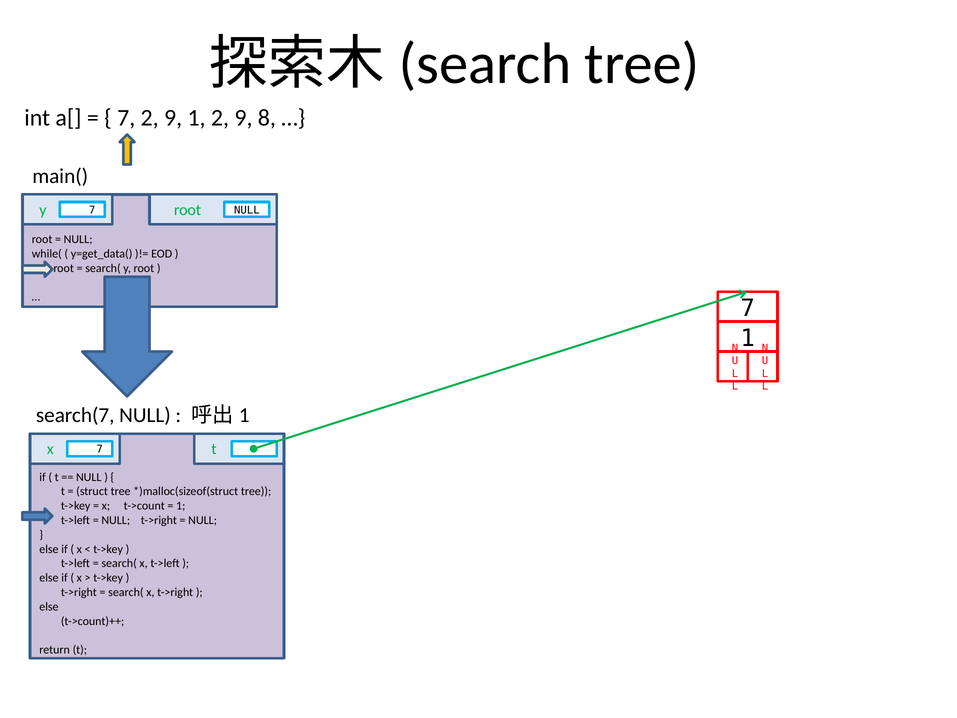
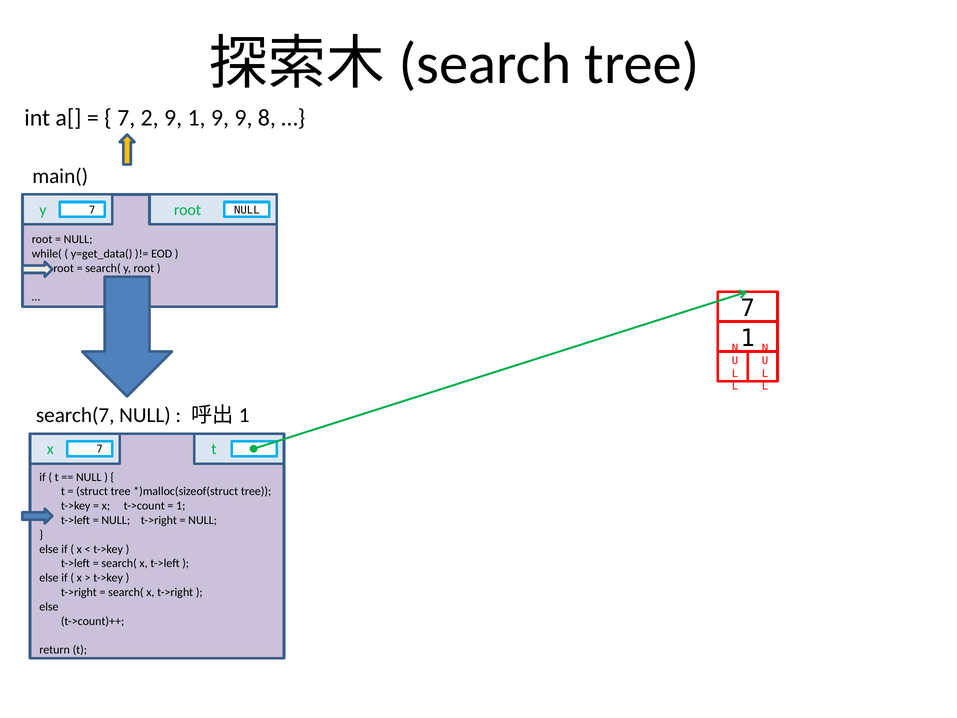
1 2: 2 -> 9 (220, 118)
